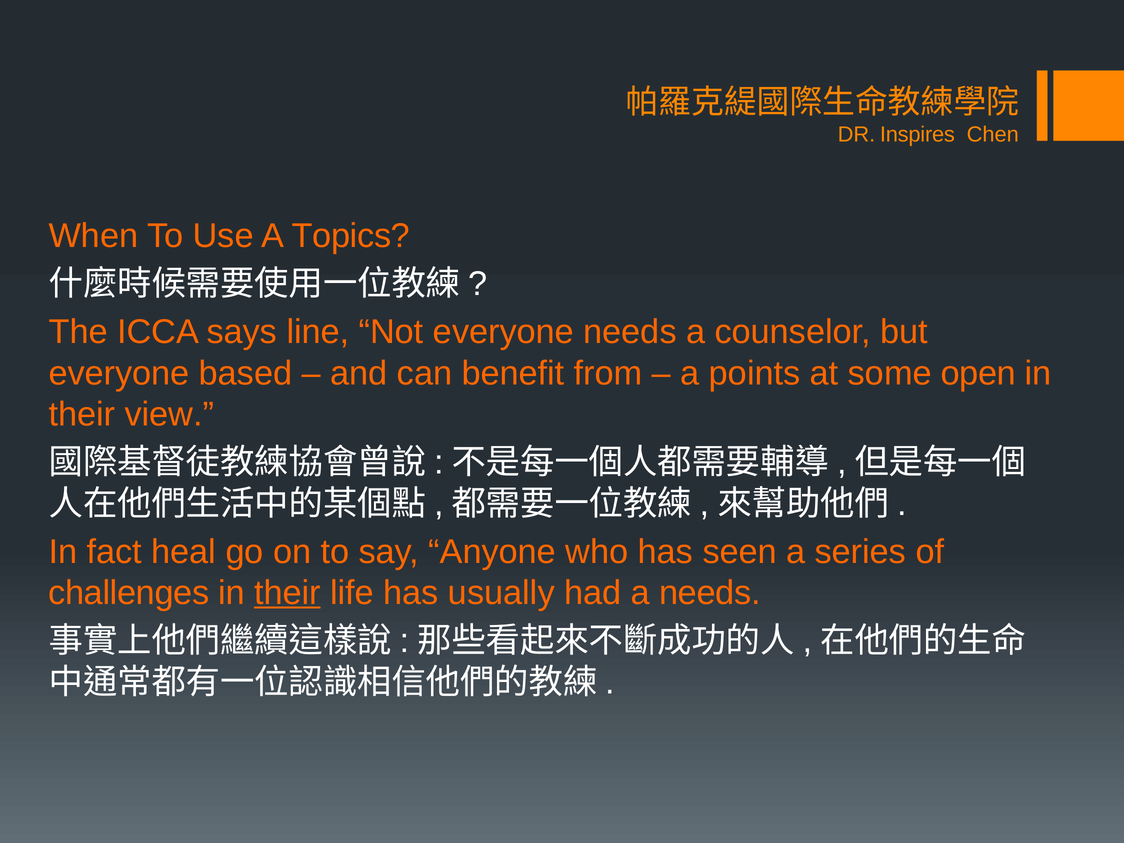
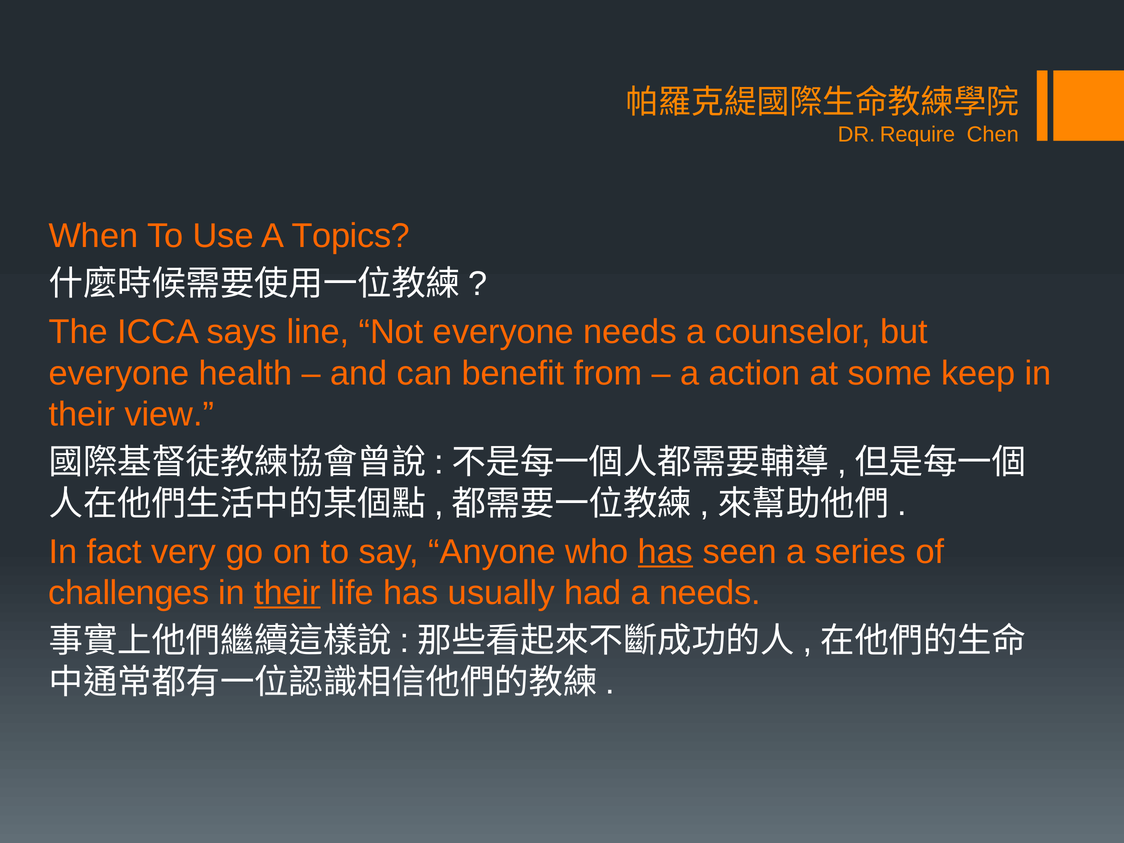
Inspires: Inspires -> Require (917, 134)
based: based -> health (246, 373)
points: points -> action (755, 373)
open: open -> keep (978, 373)
heal: heal -> very (184, 552)
has underline: none -> present (665, 552)
